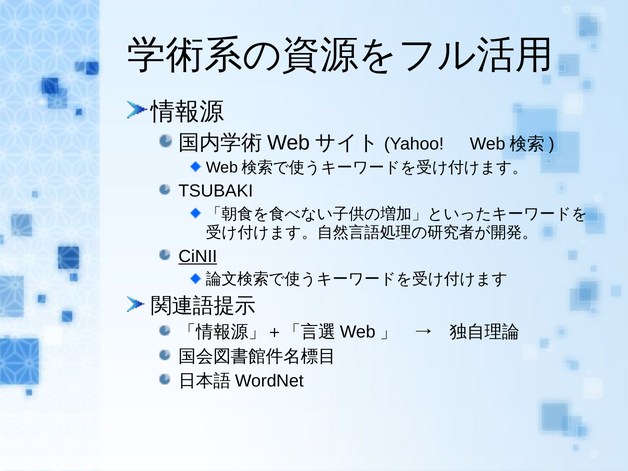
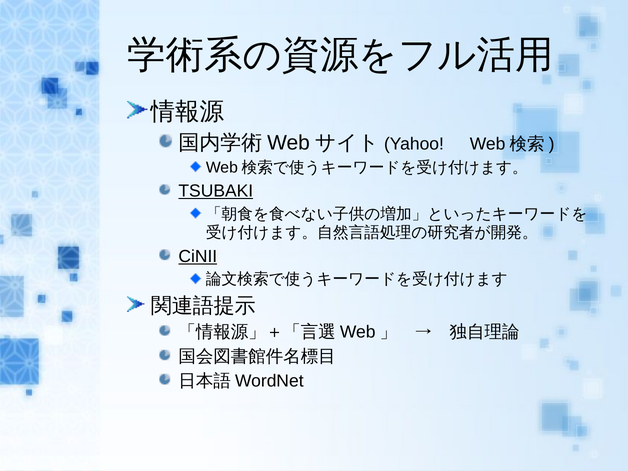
TSUBAKI underline: none -> present (216, 191)
